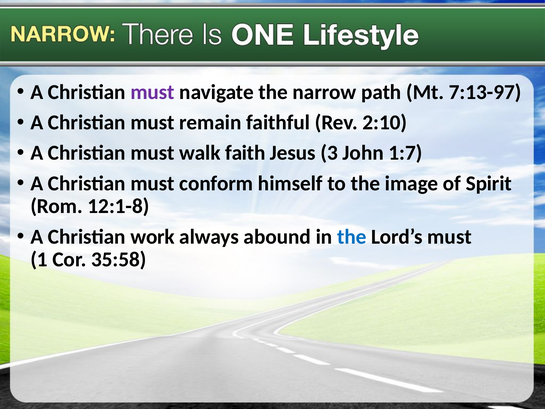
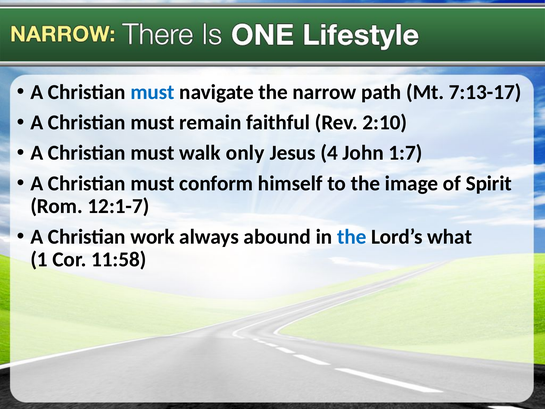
must colour: purple -> blue (152, 92)
7:13-97: 7:13-97 -> 7:13-17 (485, 92)
faith: faith -> only (245, 153)
3: 3 -> 4 (329, 153)
12:1-8: 12:1-8 -> 12:1-7 (118, 206)
Lord’s must: must -> what (450, 237)
35:58: 35:58 -> 11:58 (119, 259)
